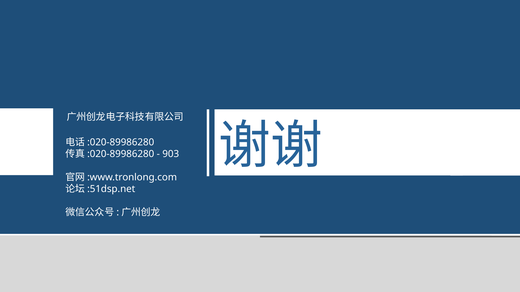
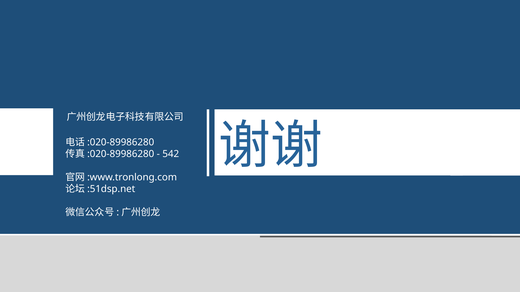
903: 903 -> 542 (171, 154)
